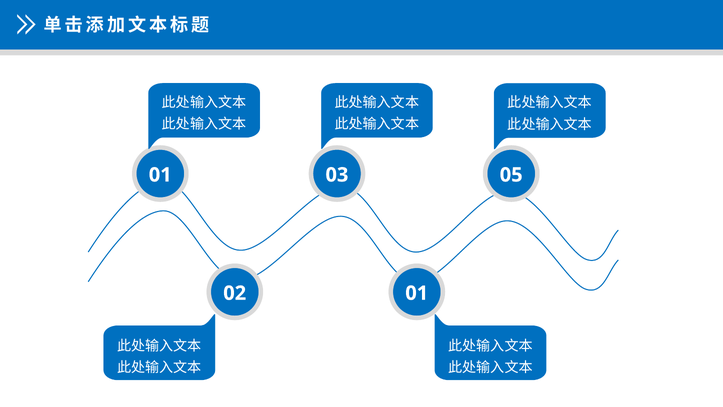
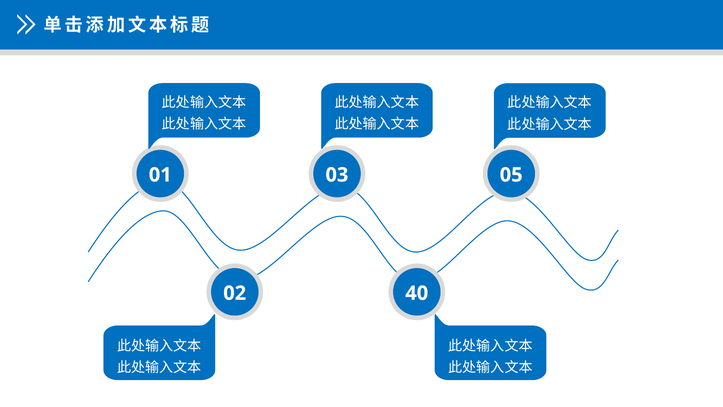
02 01: 01 -> 40 (417, 293)
